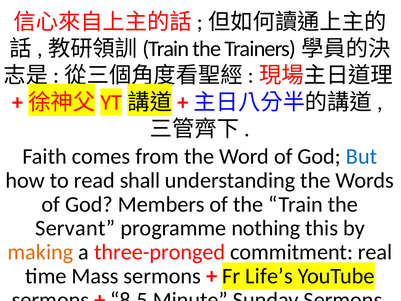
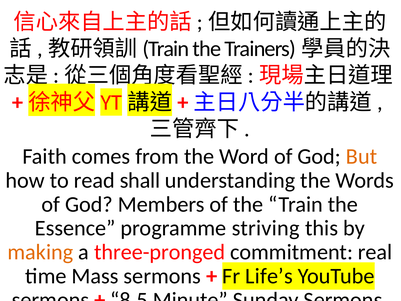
But colour: blue -> orange (362, 156)
Servant: Servant -> Essence (75, 228)
nothing: nothing -> striving (266, 228)
